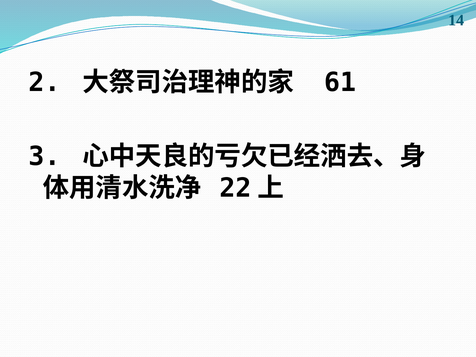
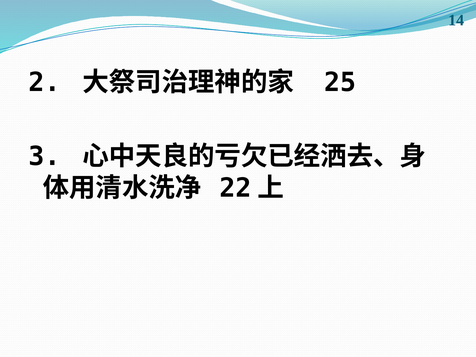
61: 61 -> 25 (340, 82)
